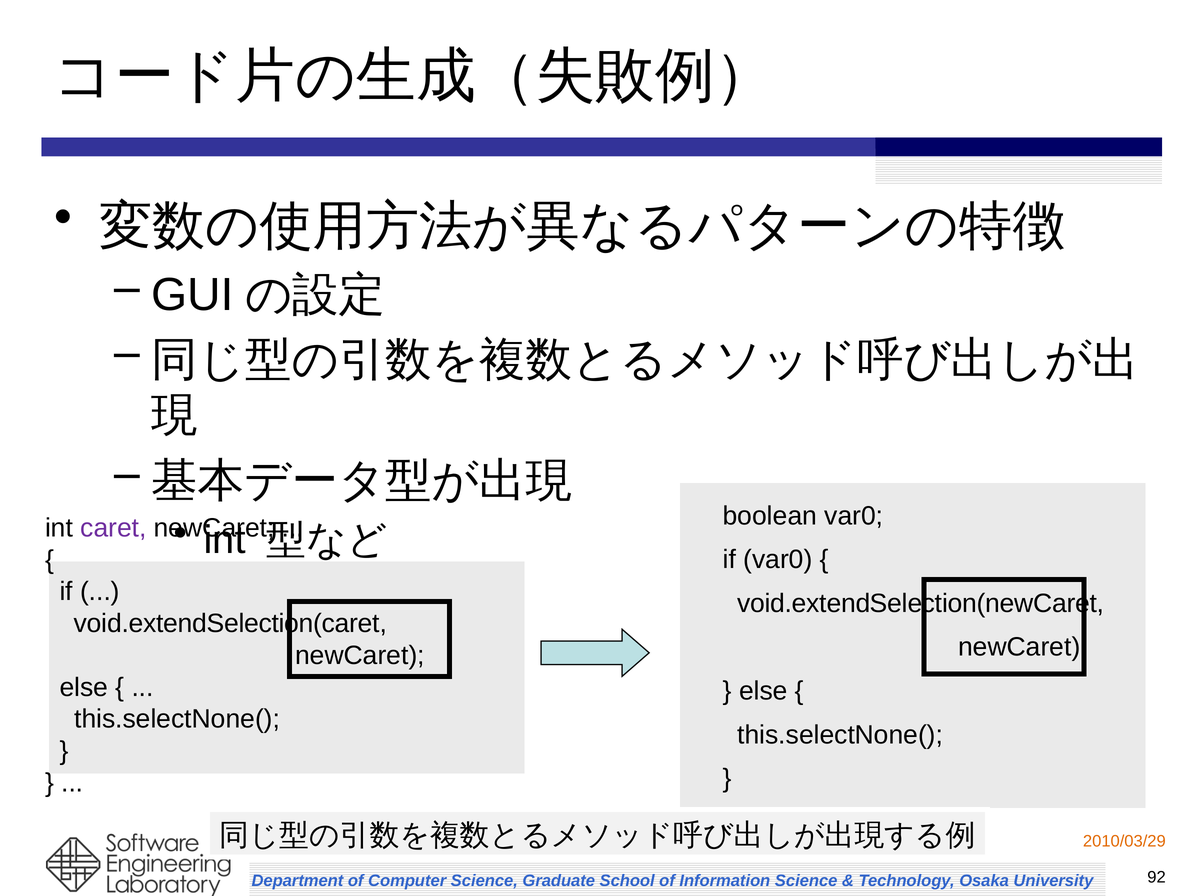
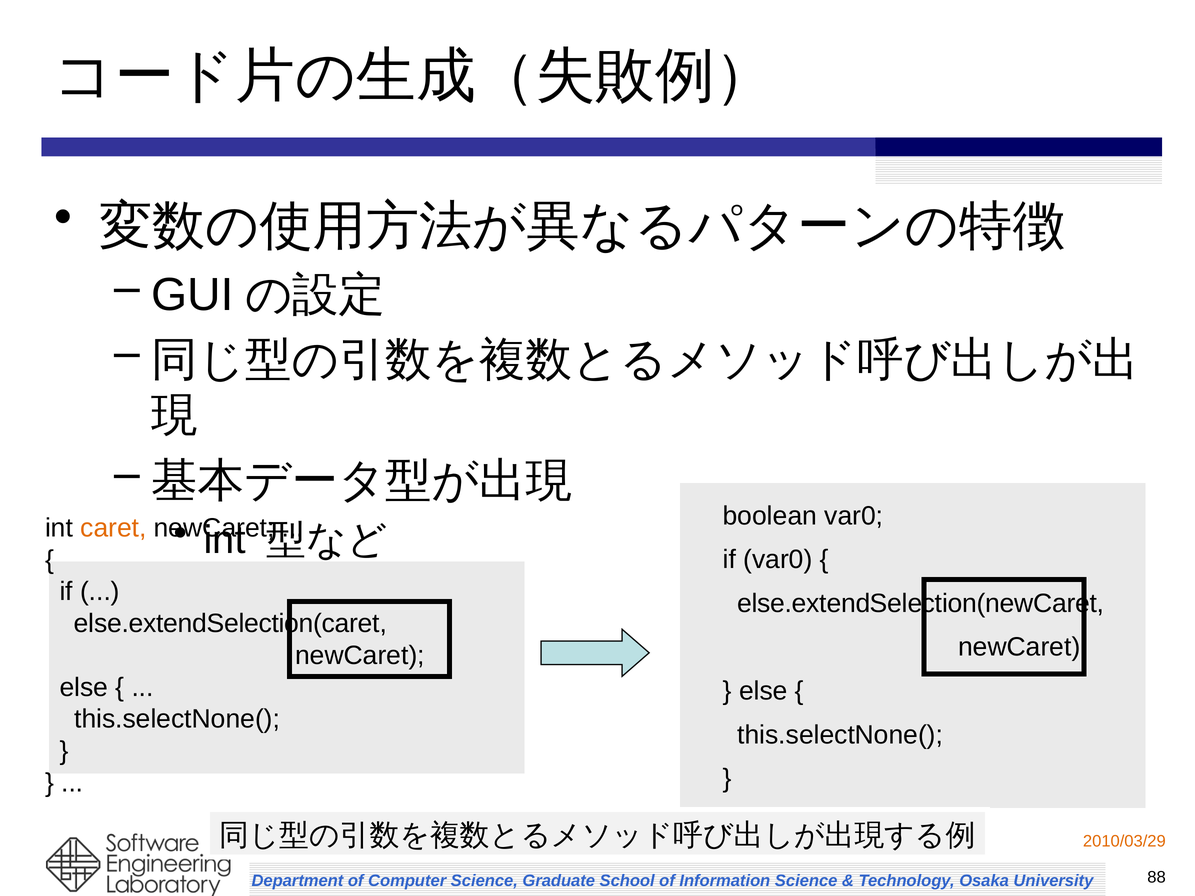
caret colour: purple -> orange (113, 528)
void.extendSelection(newCaret: void.extendSelection(newCaret -> else.extendSelection(newCaret (921, 604)
void.extendSelection(caret: void.extendSelection(caret -> else.extendSelection(caret (230, 624)
92: 92 -> 88 (1157, 878)
